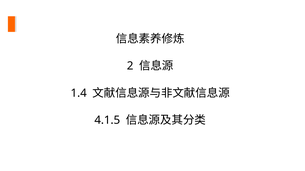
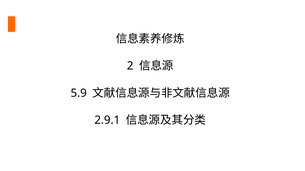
1.4: 1.4 -> 5.9 (79, 93)
4.1.5: 4.1.5 -> 2.9.1 (107, 121)
